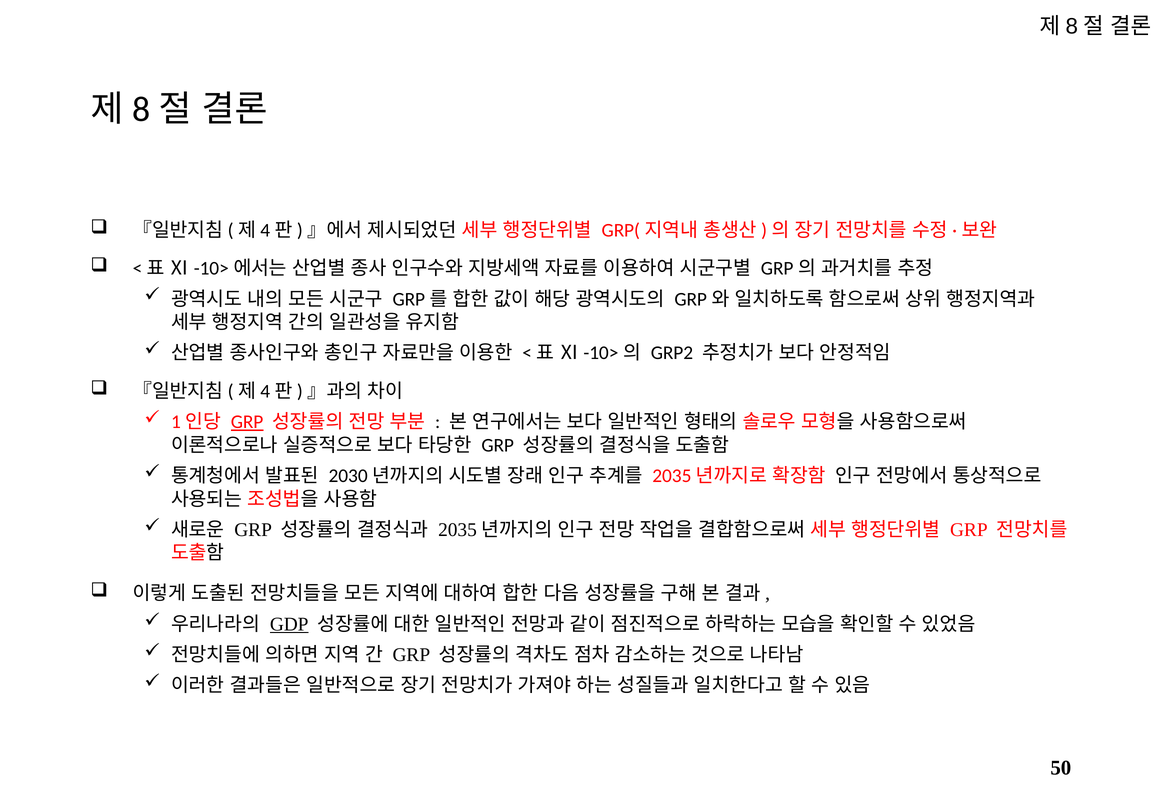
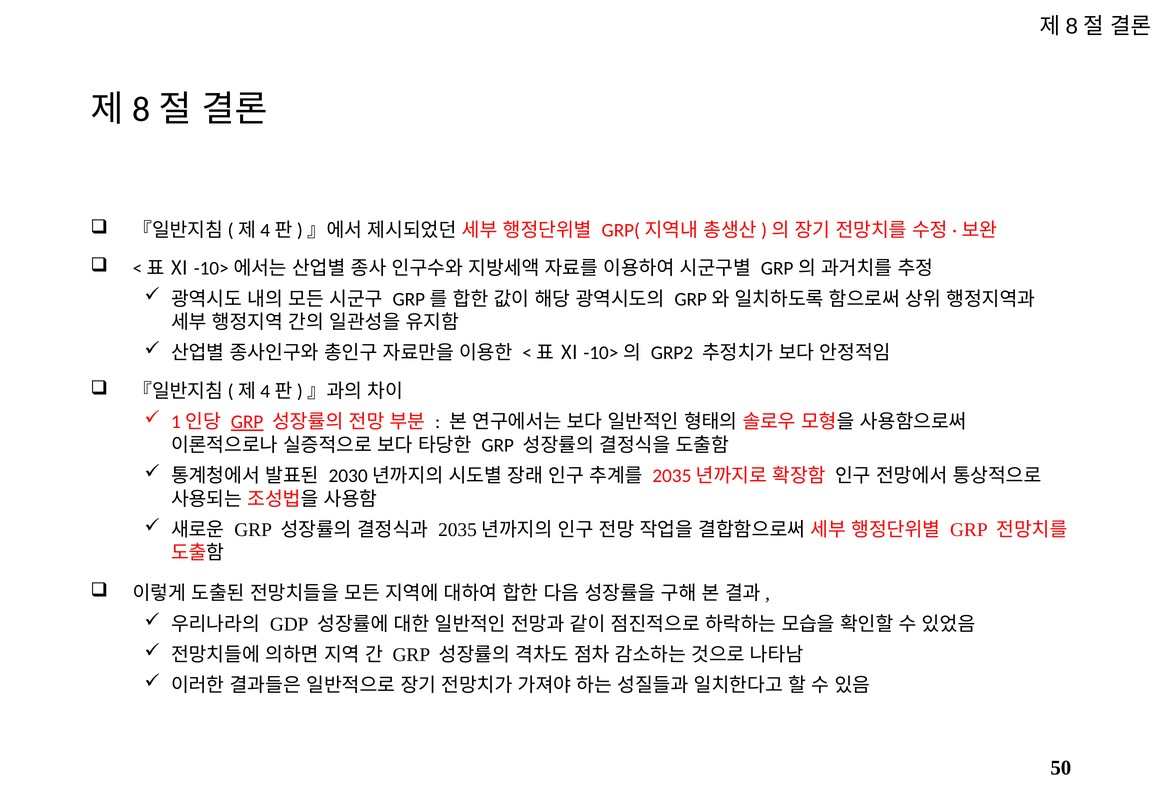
GDP underline: present -> none (289, 625)
